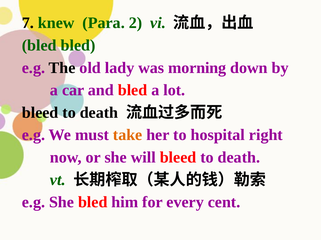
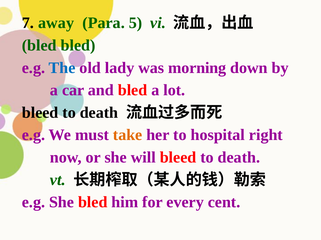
knew: knew -> away (56, 23)
2: 2 -> 5 (135, 23)
The colour: black -> blue (62, 68)
